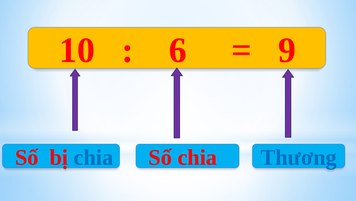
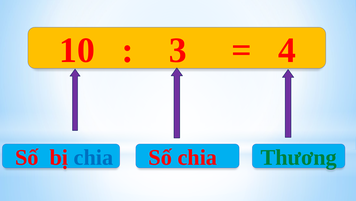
6: 6 -> 3 (178, 50)
9: 9 -> 4 (287, 50)
Thương colour: blue -> green (299, 157)
